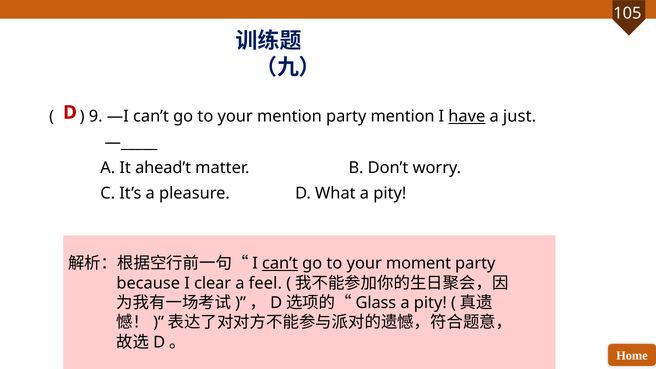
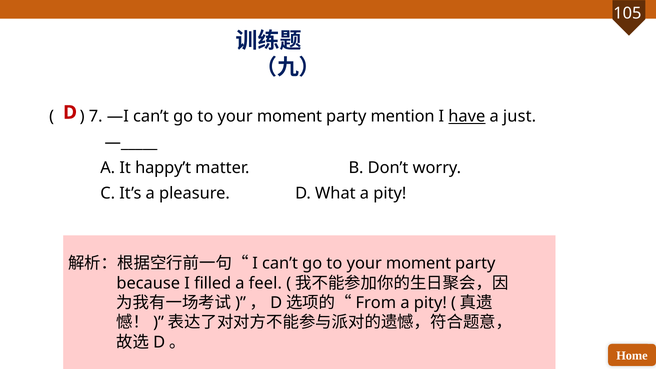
9: 9 -> 7 (96, 117)
mention: mention -> moment (289, 117)
ahead’t: ahead’t -> happy’t (163, 168)
can’t underline: present -> none (280, 263)
clear: clear -> filled (213, 283)
Glass: Glass -> From (376, 303)
